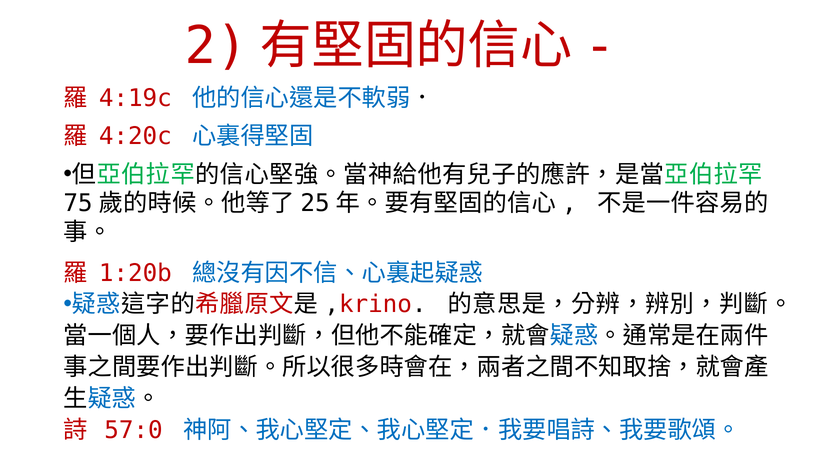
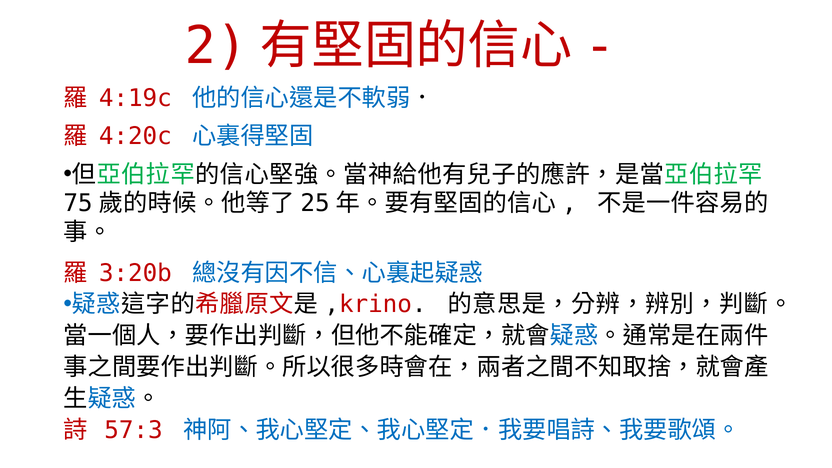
1:20b: 1:20b -> 3:20b (135, 273)
57:0: 57:0 -> 57:3 (133, 430)
